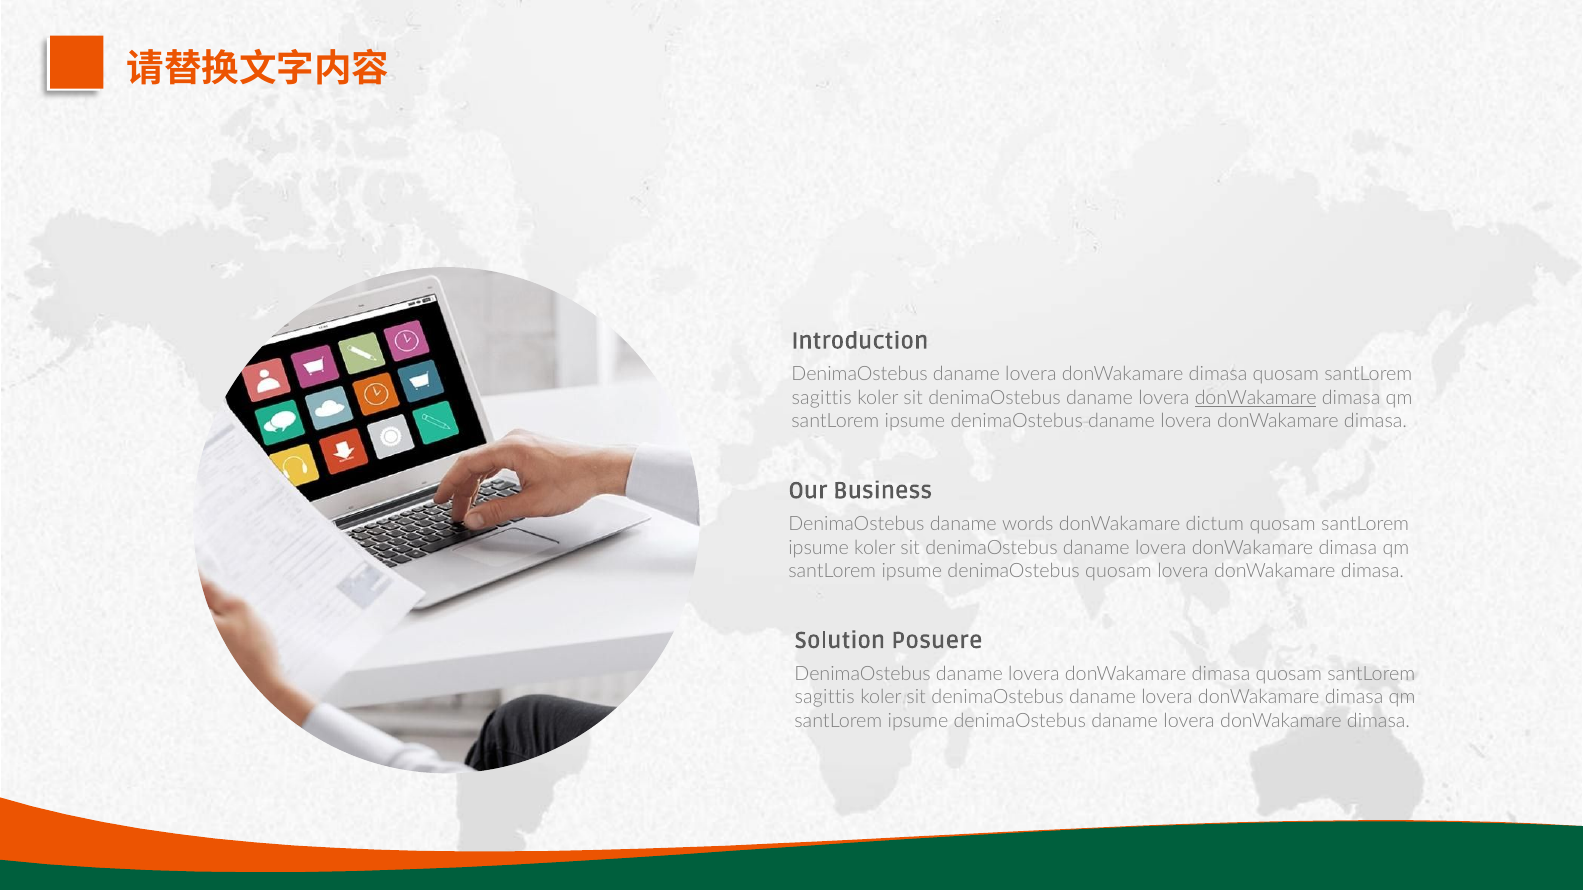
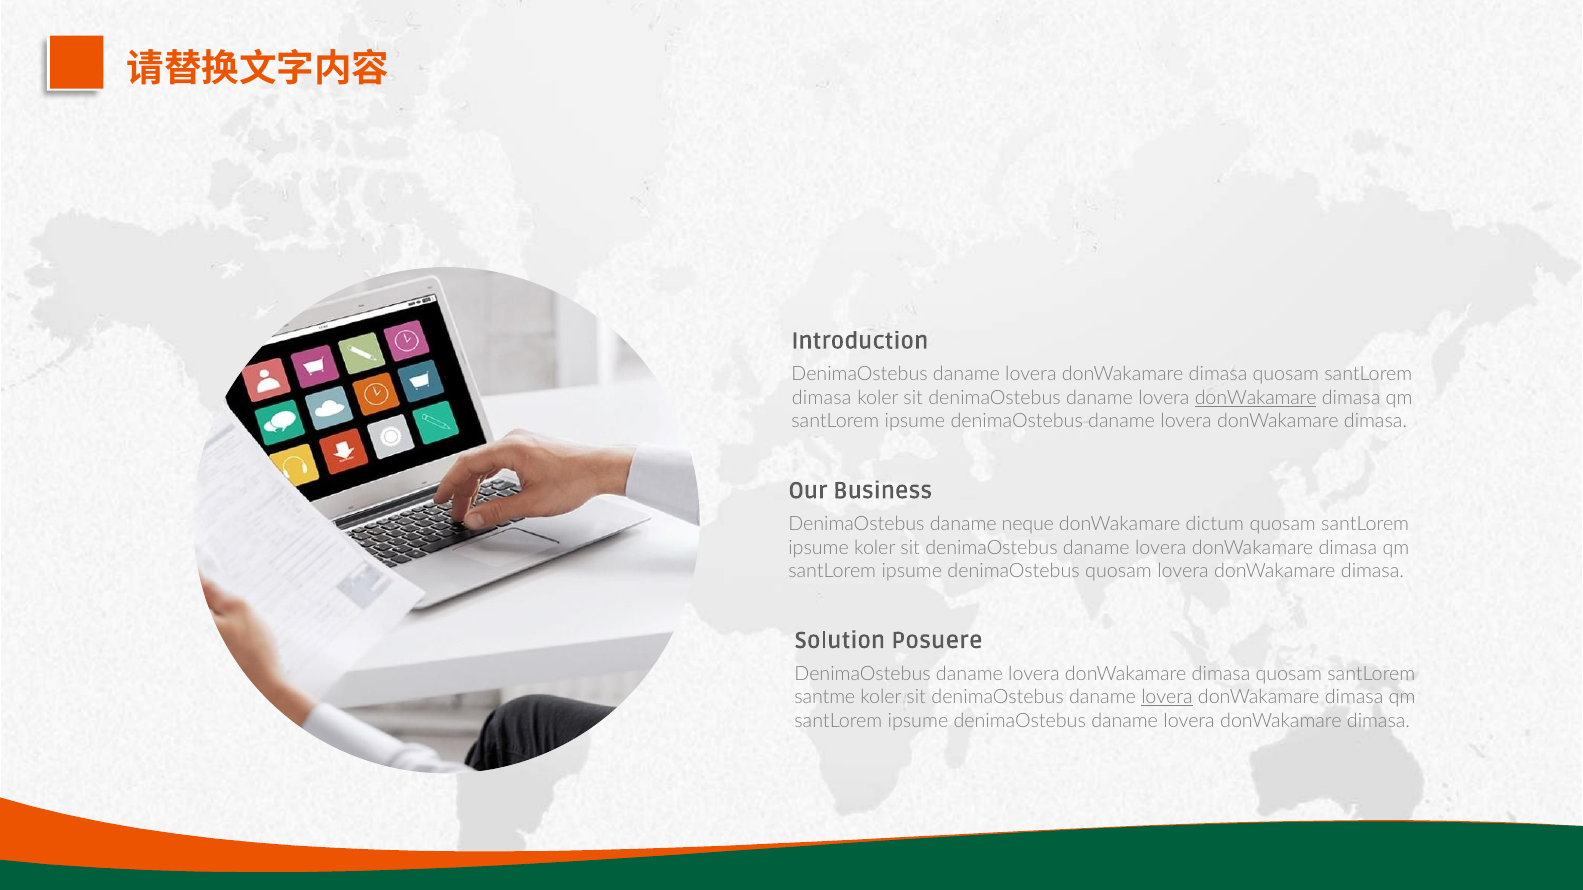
sagittis: sagittis -> dimasa (822, 398)
words: words -> neque (1028, 524)
sagittis: sagittis -> santme (825, 698)
lovera underline: none -> present (1167, 698)
